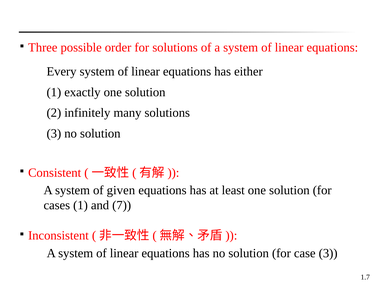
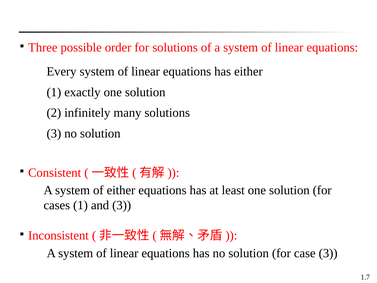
of given: given -> either (121, 190)
and 7: 7 -> 3 (122, 205)
